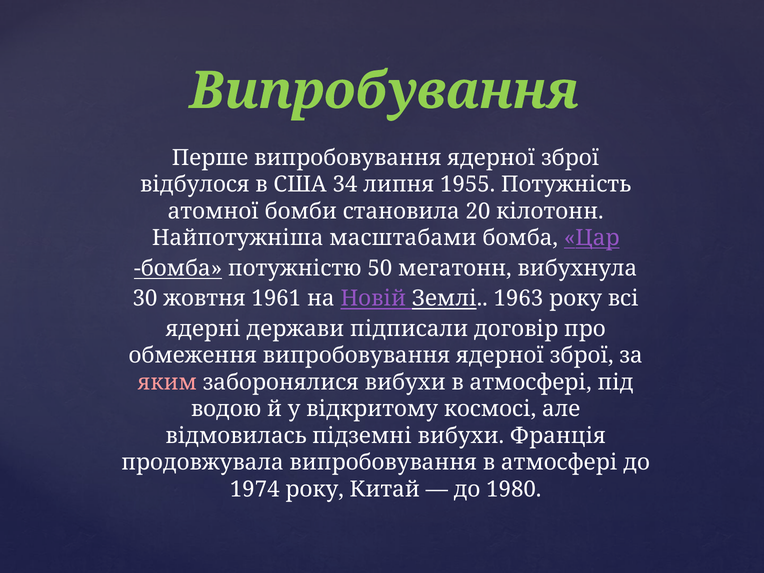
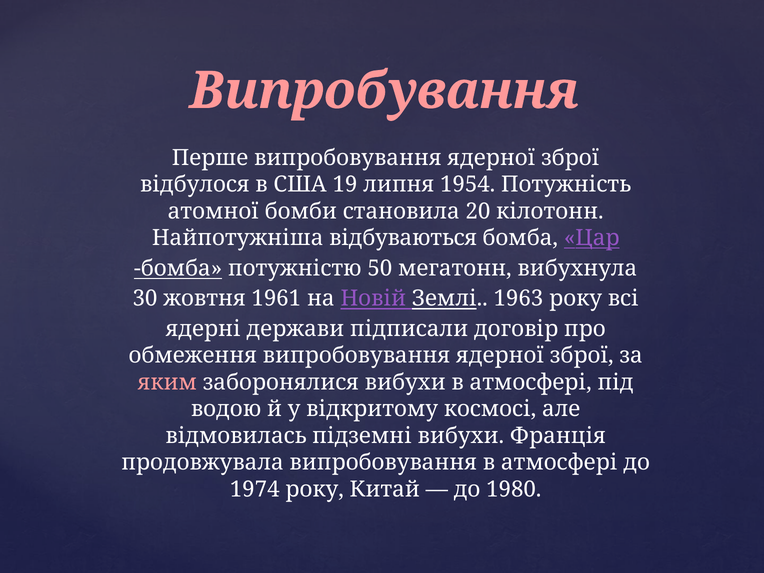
Випробування colour: light green -> pink (384, 91)
34: 34 -> 19 (345, 184)
1955: 1955 -> 1954 (468, 184)
масштабами: масштабами -> відбуваються (403, 238)
